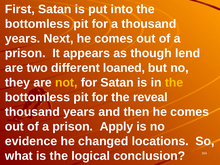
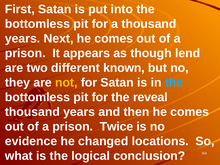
loaned: loaned -> known (124, 68)
the colour: yellow -> light blue (174, 83)
Apply: Apply -> Twice (116, 127)
